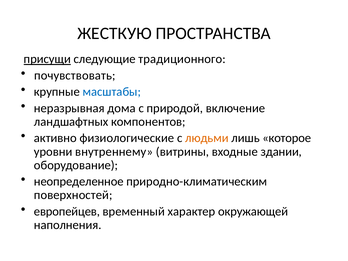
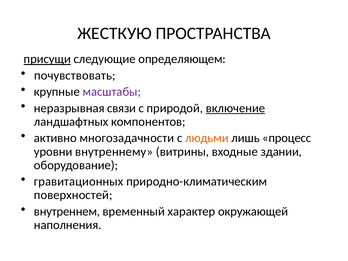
традиционного: традиционного -> определяющем (182, 59)
масштабы colour: blue -> purple (112, 92)
дома: дома -> связи (122, 108)
включение underline: none -> present (235, 108)
физиологические: физиологические -> многозадачности (127, 138)
которое: которое -> процесс (287, 138)
неопределенное: неопределенное -> гравитационных (79, 182)
европейцев: европейцев -> внутреннем (67, 211)
